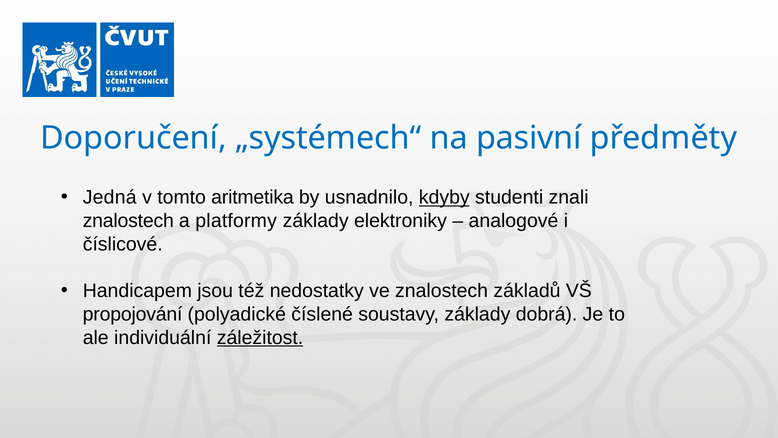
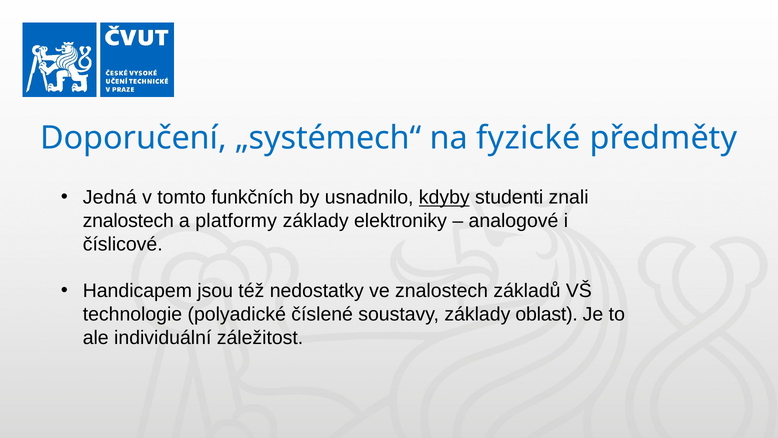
pasivní: pasivní -> fyzické (529, 138)
aritmetika: aritmetika -> funkčních (252, 197)
propojování: propojování -> technologie (132, 314)
dobrá: dobrá -> oblast (547, 314)
záležitost underline: present -> none (260, 337)
